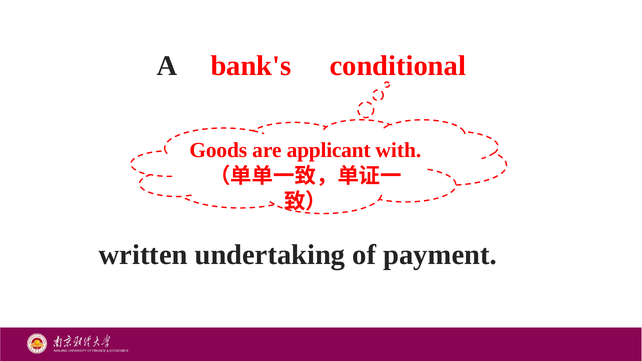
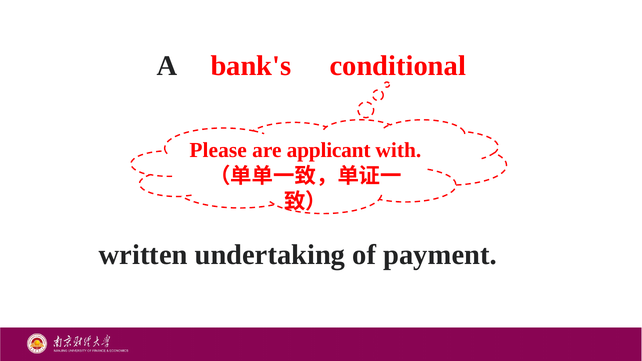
Goods: Goods -> Please (218, 150)
